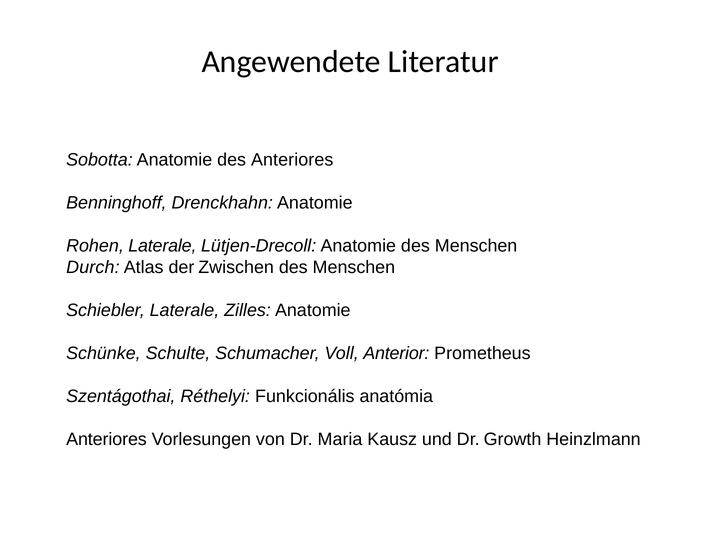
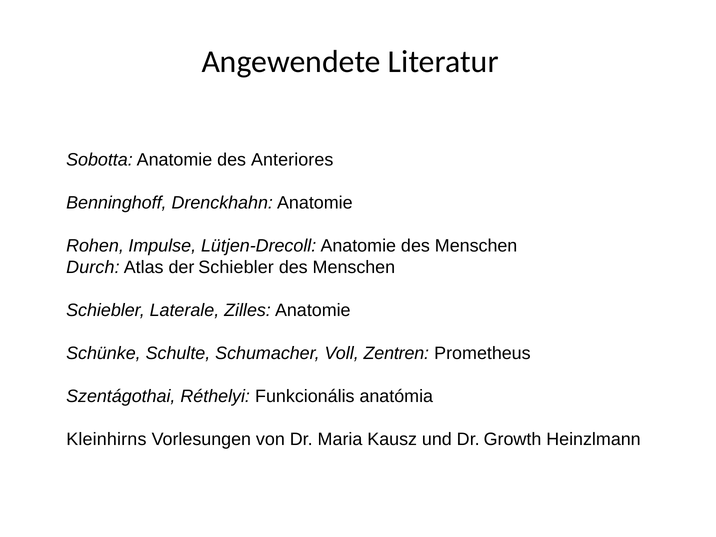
Rohen Laterale: Laterale -> Impulse (162, 246)
der Zwischen: Zwischen -> Schiebler (236, 267)
Anterior: Anterior -> Zentren (396, 353)
Anteriores: Anteriores -> Kleinhirns (106, 439)
